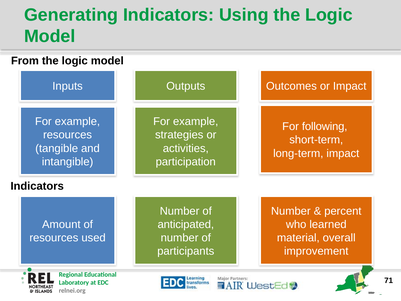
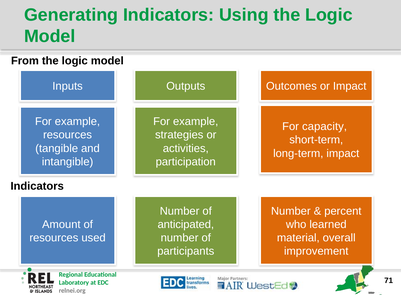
following: following -> capacity (325, 126)
